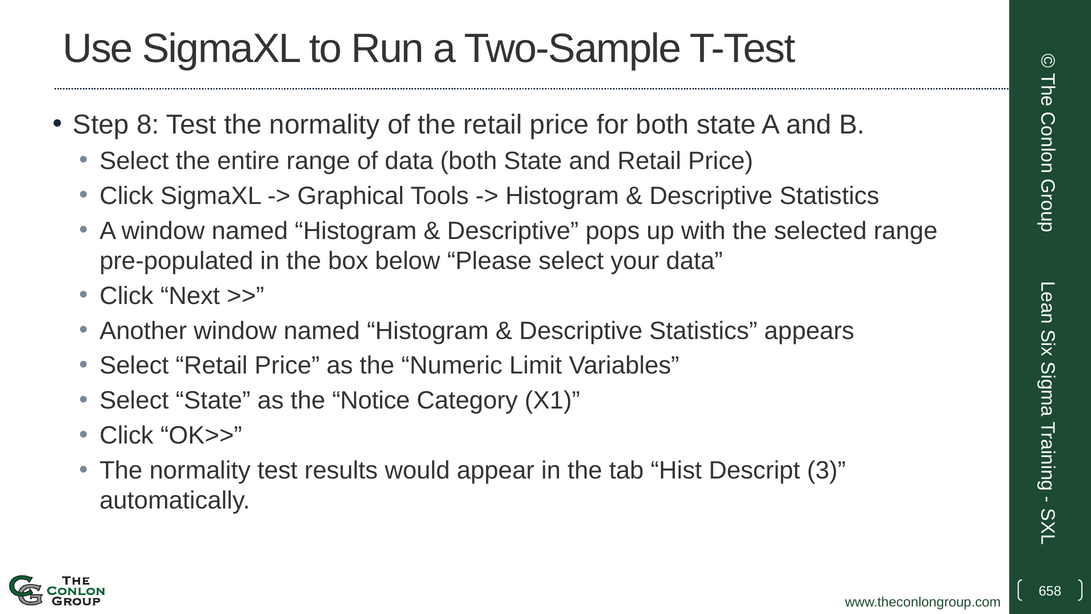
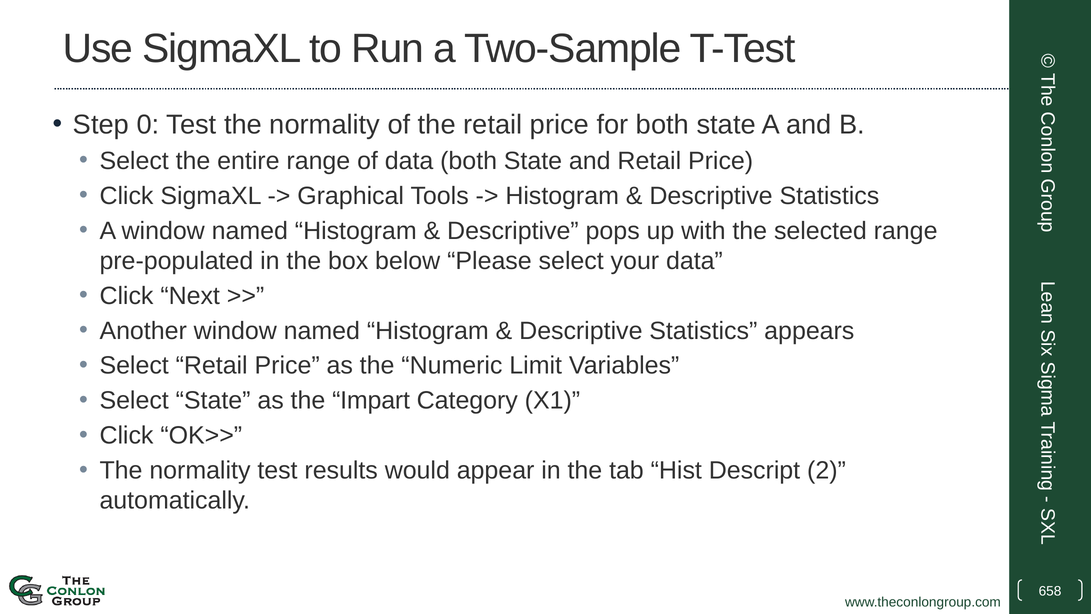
8: 8 -> 0 (148, 125)
Notice: Notice -> Impart (371, 400)
3: 3 -> 2 (827, 470)
